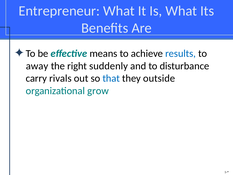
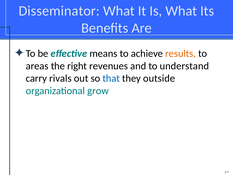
Entrepreneur: Entrepreneur -> Disseminator (59, 11)
results colour: blue -> orange (181, 53)
away: away -> areas (37, 66)
suddenly: suddenly -> revenues (109, 66)
disturbance: disturbance -> understand (184, 66)
